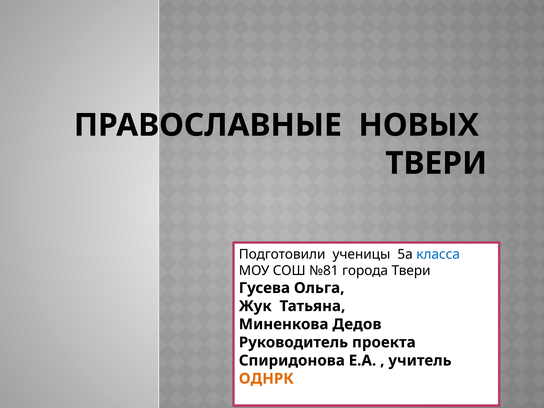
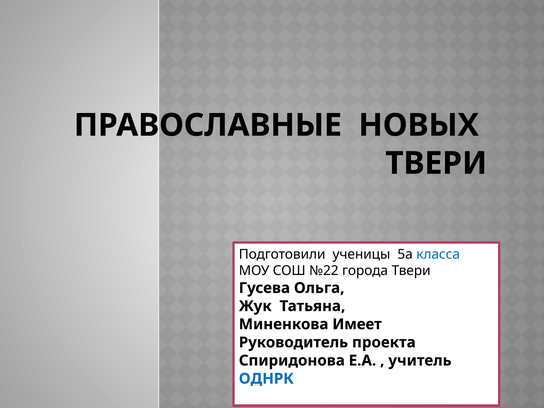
№81: №81 -> №22 (324, 271)
Дедов: Дедов -> Имеет (357, 324)
ОДНРК colour: orange -> blue (266, 379)
